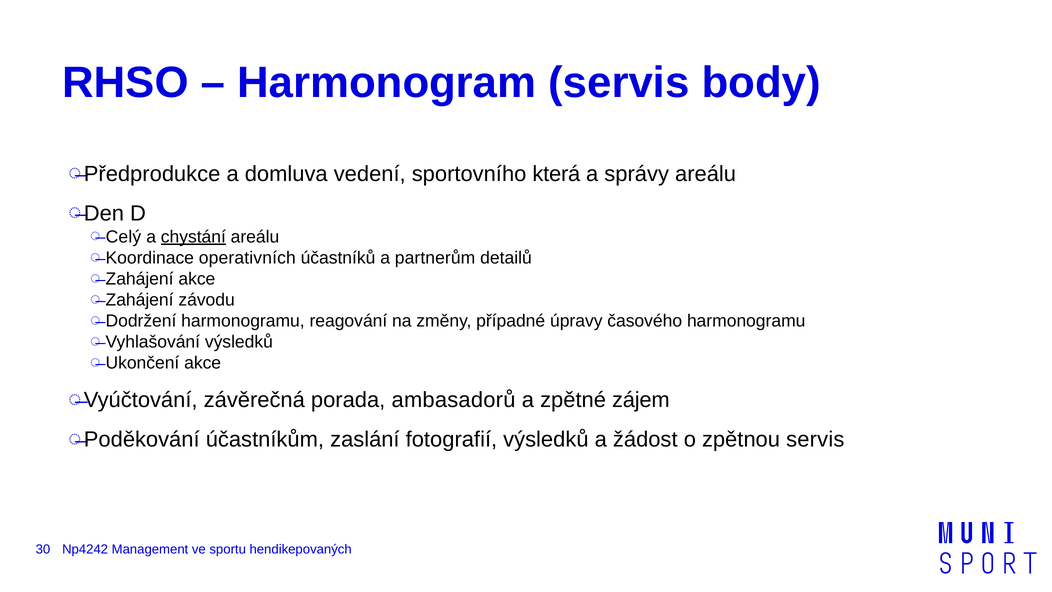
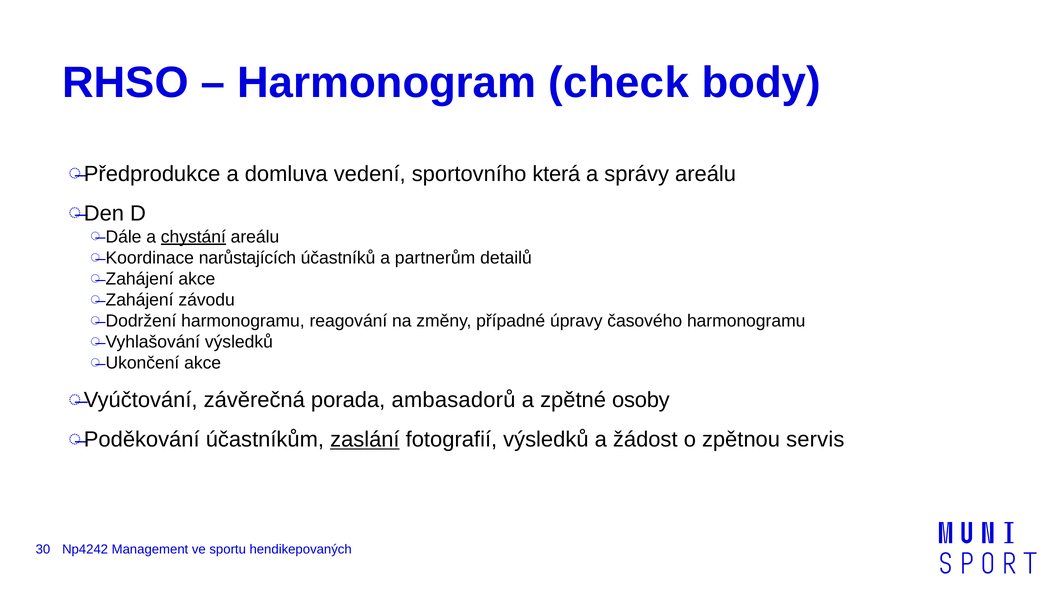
Harmonogram servis: servis -> check (619, 83)
Celý: Celý -> Dále (124, 237)
operativních: operativních -> narůstajících (247, 258)
zájem: zájem -> osoby (641, 400)
zaslání underline: none -> present (365, 439)
